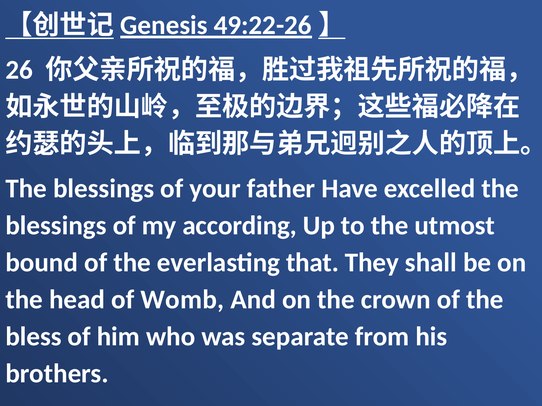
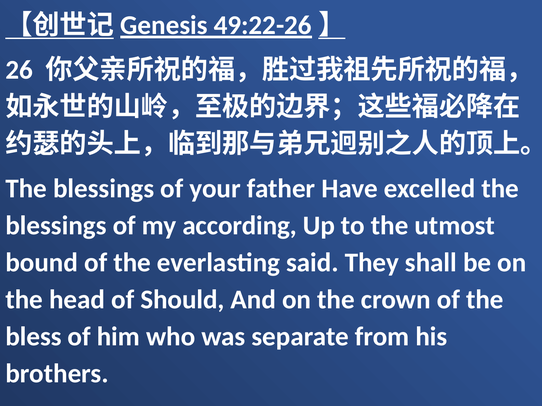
that: that -> said (312, 263)
Womb: Womb -> Should (182, 300)
